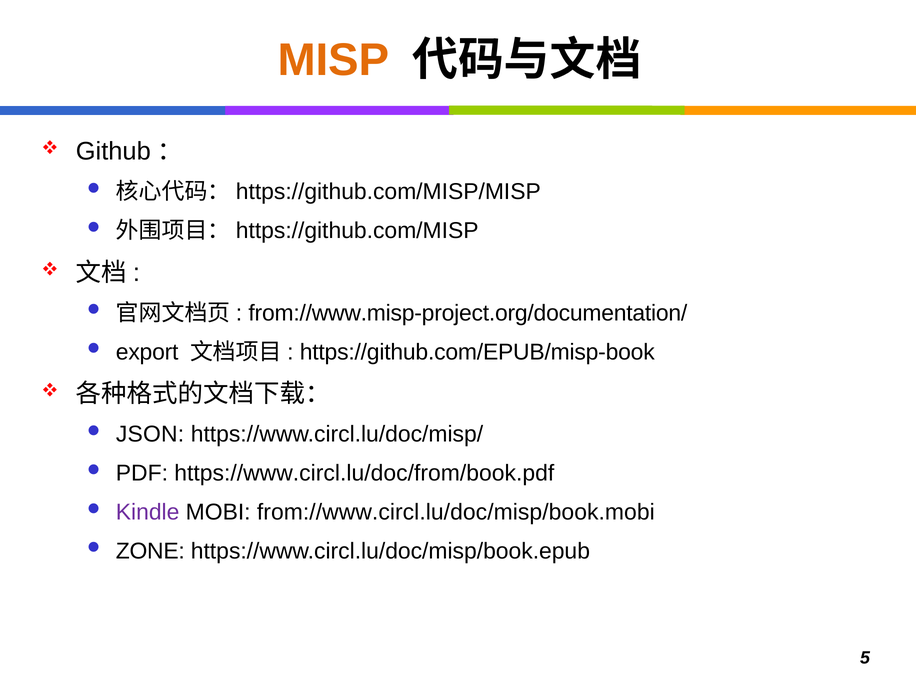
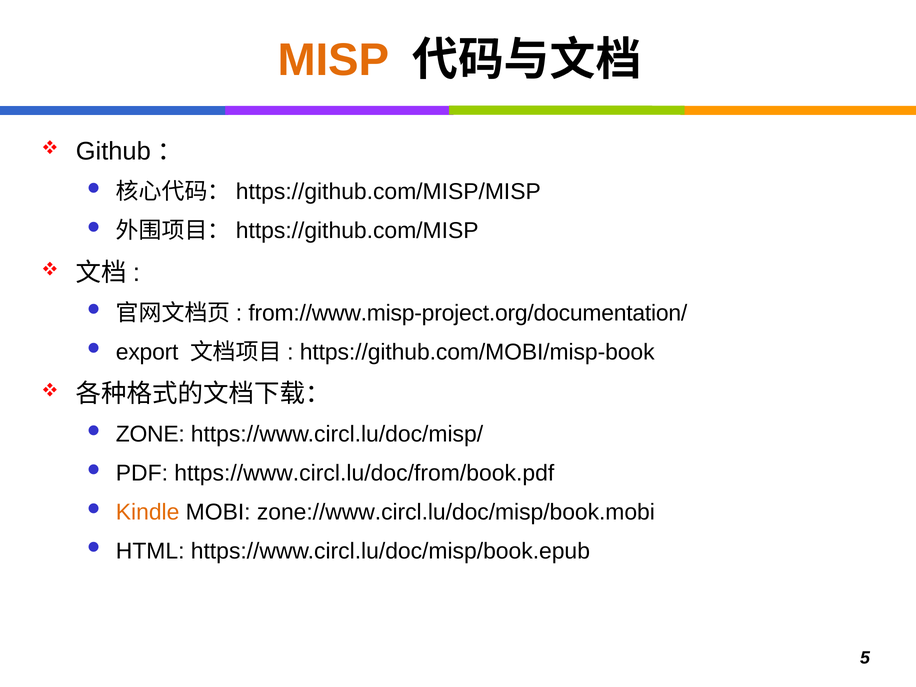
https://github.com/EPUB/misp-book: https://github.com/EPUB/misp-book -> https://github.com/MOBI/misp-book (477, 352)
JSON: JSON -> ZONE (150, 434)
Kindle colour: purple -> orange (148, 512)
from://www.circl.lu/doc/misp/book.mobi: from://www.circl.lu/doc/misp/book.mobi -> zone://www.circl.lu/doc/misp/book.mobi (456, 512)
ZONE: ZONE -> HTML (150, 551)
